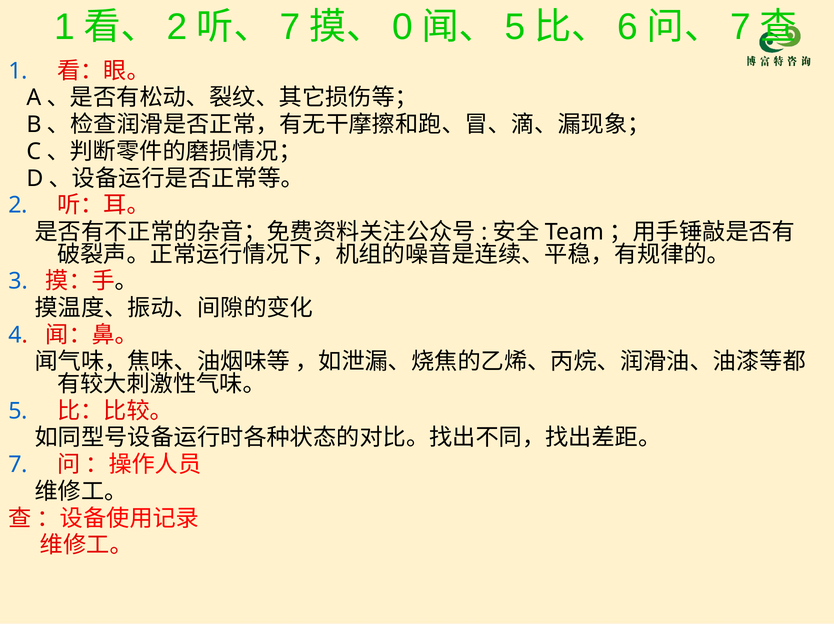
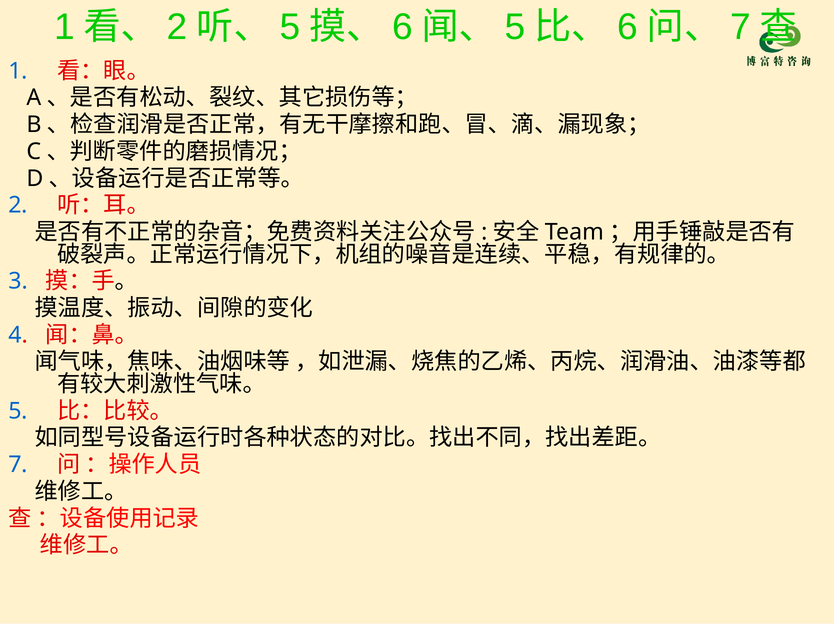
7: 7 -> 5 (290, 27)
0: 0 -> 6 (403, 27)
